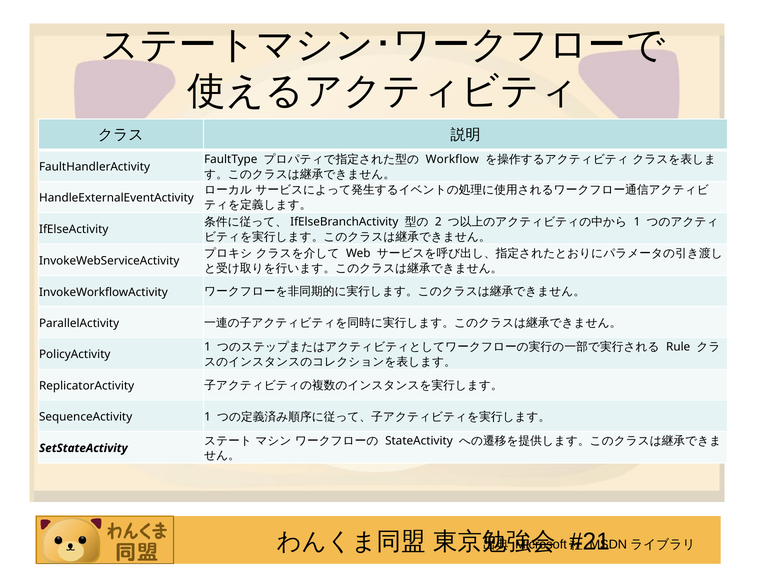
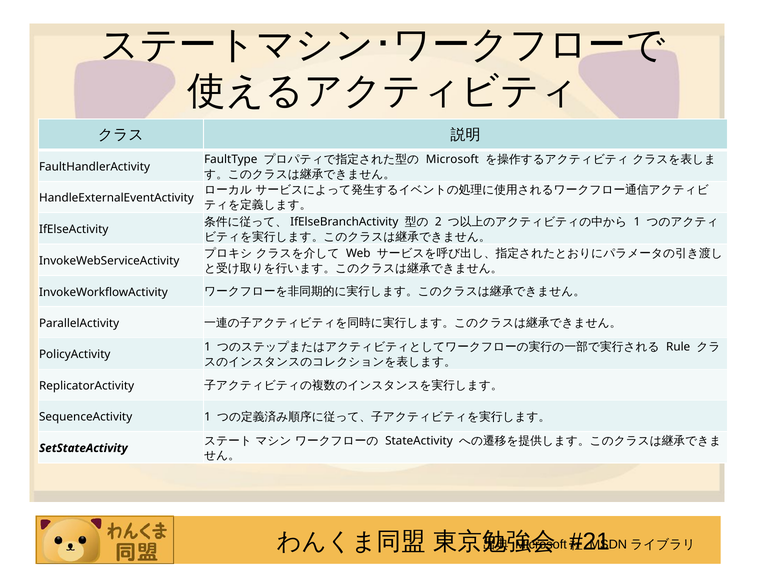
Workflow: Workflow -> Microsoft (452, 160)
